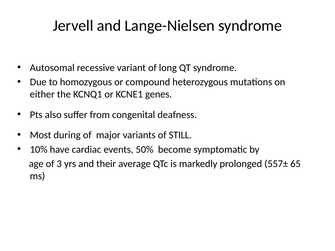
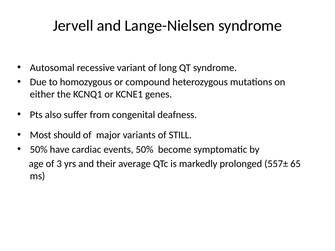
during: during -> should (67, 135)
10%: 10% -> 50% (39, 150)
